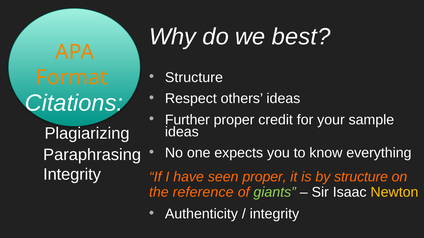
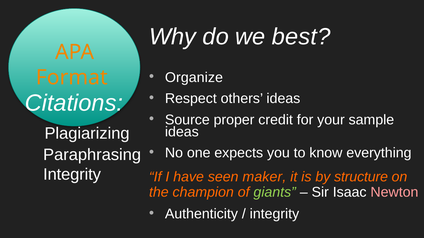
Structure: Structure -> Organize (194, 78)
Further: Further -> Source (187, 120)
seen proper: proper -> maker (264, 177)
reference: reference -> champion (203, 193)
Newton colour: yellow -> pink (394, 193)
